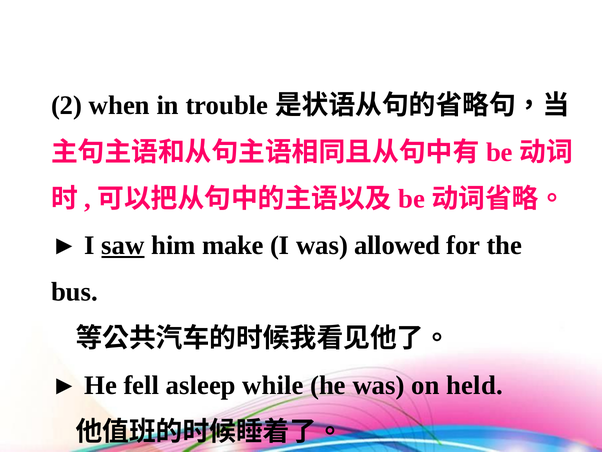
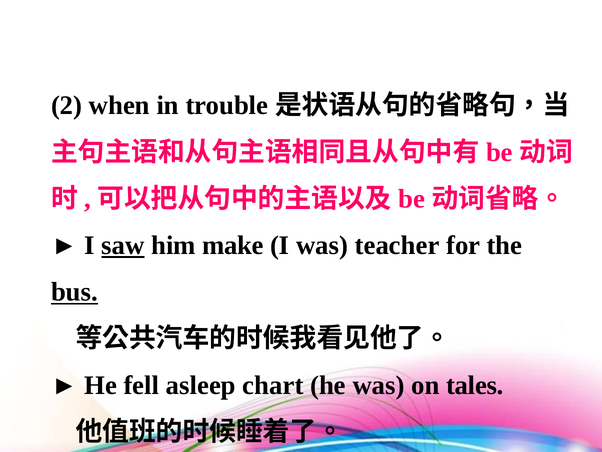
allowed: allowed -> teacher (397, 245)
bus underline: none -> present (74, 292)
while: while -> chart (273, 385)
held: held -> tales (475, 385)
